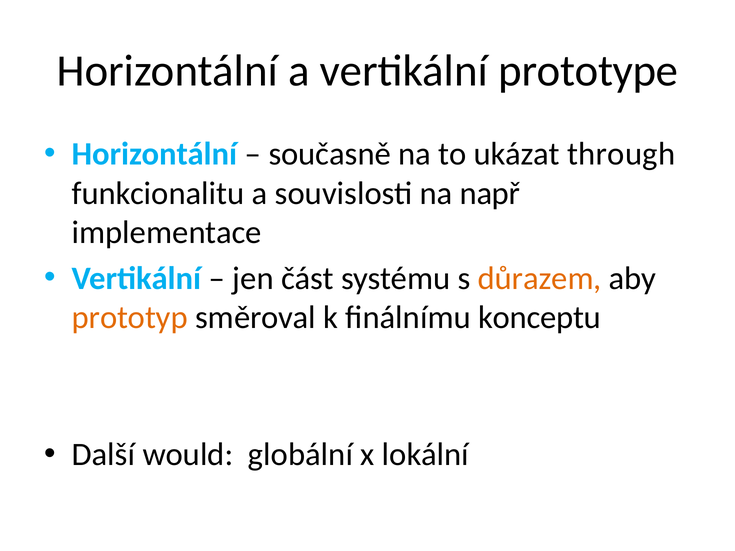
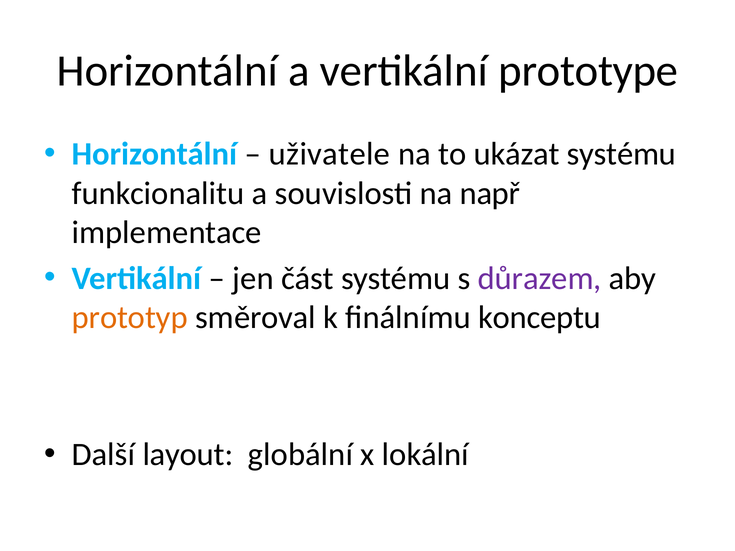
současně: současně -> uživatele (329, 154)
ukázat through: through -> systému (621, 154)
důrazem colour: orange -> purple (540, 278)
would: would -> layout (188, 455)
